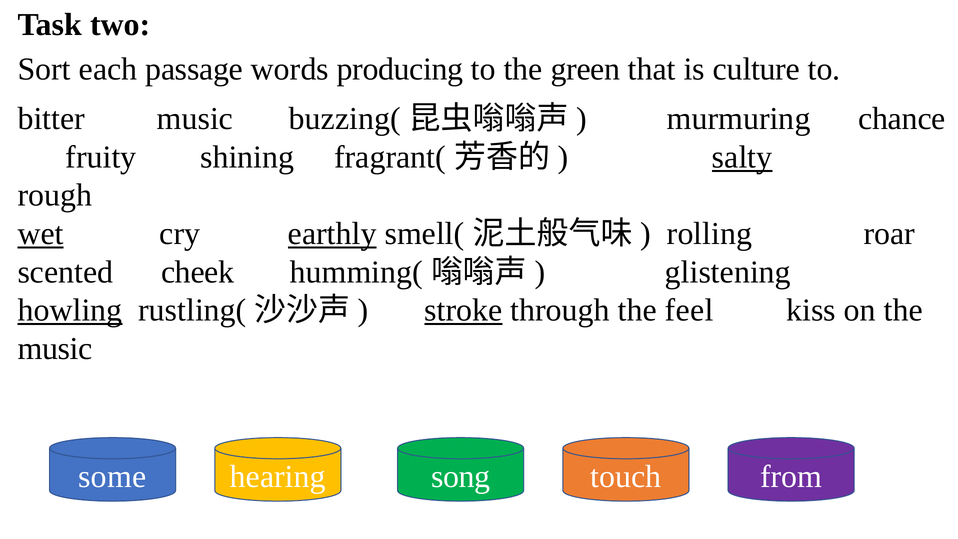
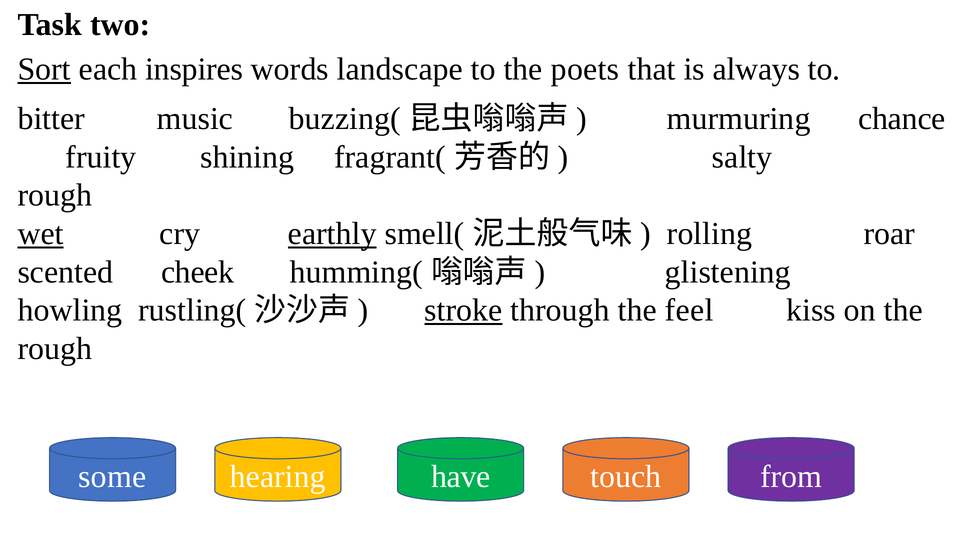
Sort underline: none -> present (44, 69)
passage: passage -> inspires (194, 69)
producing: producing -> landscape (400, 69)
green: green -> poets (585, 69)
culture: culture -> always (756, 69)
salty underline: present -> none (742, 157)
howling underline: present -> none (70, 310)
music: music -> rough (55, 349)
song: song -> have (461, 477)
